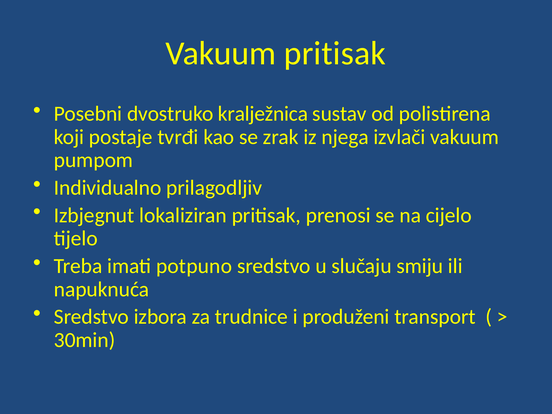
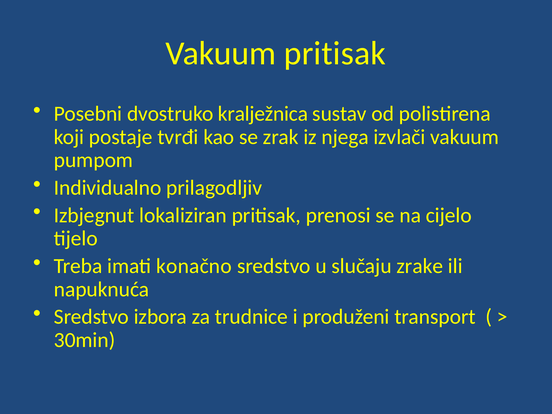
potpuno: potpuno -> konačno (194, 266)
smiju: smiju -> zrake (420, 266)
